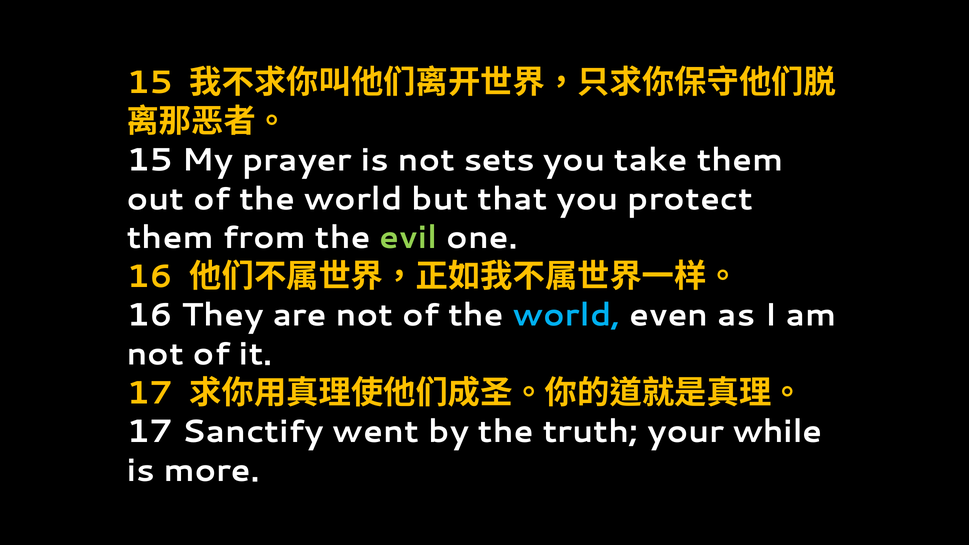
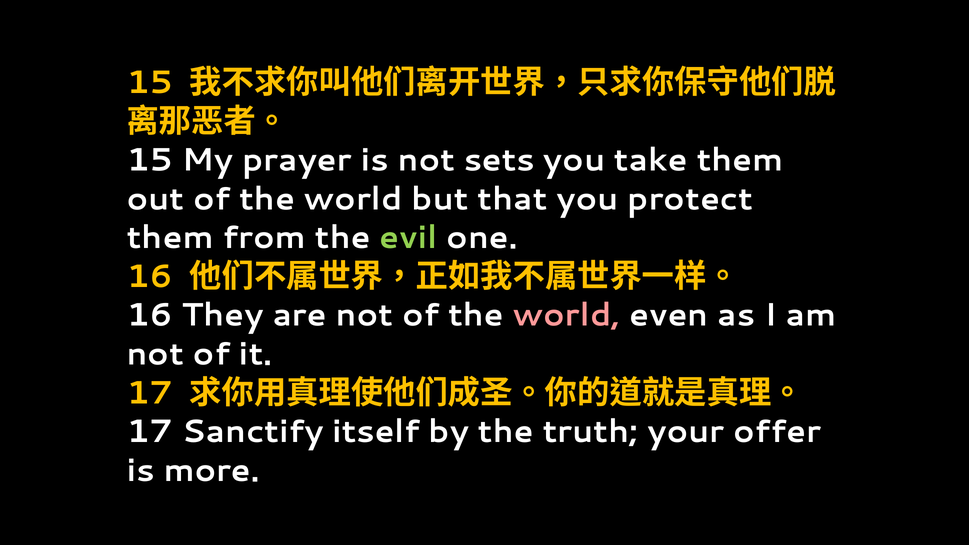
world colour: light blue -> pink (567, 315)
went: went -> itself (376, 432)
while: while -> offer (777, 432)
